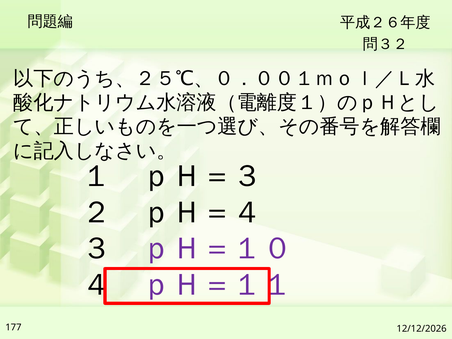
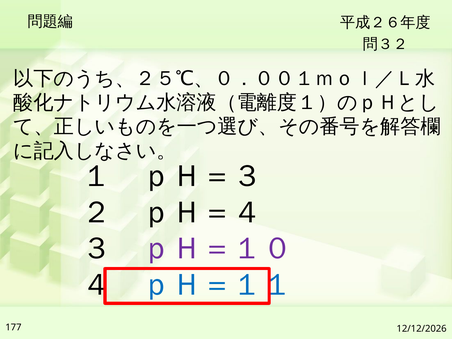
ｐＨ＝１１ colour: purple -> blue (217, 285)
